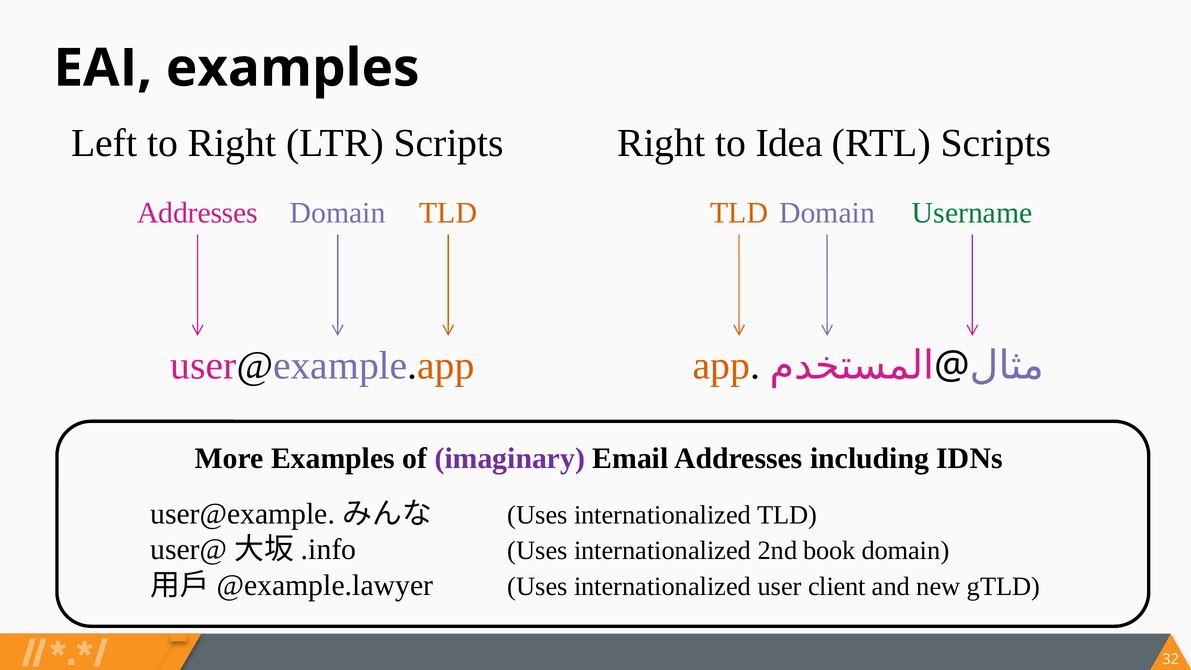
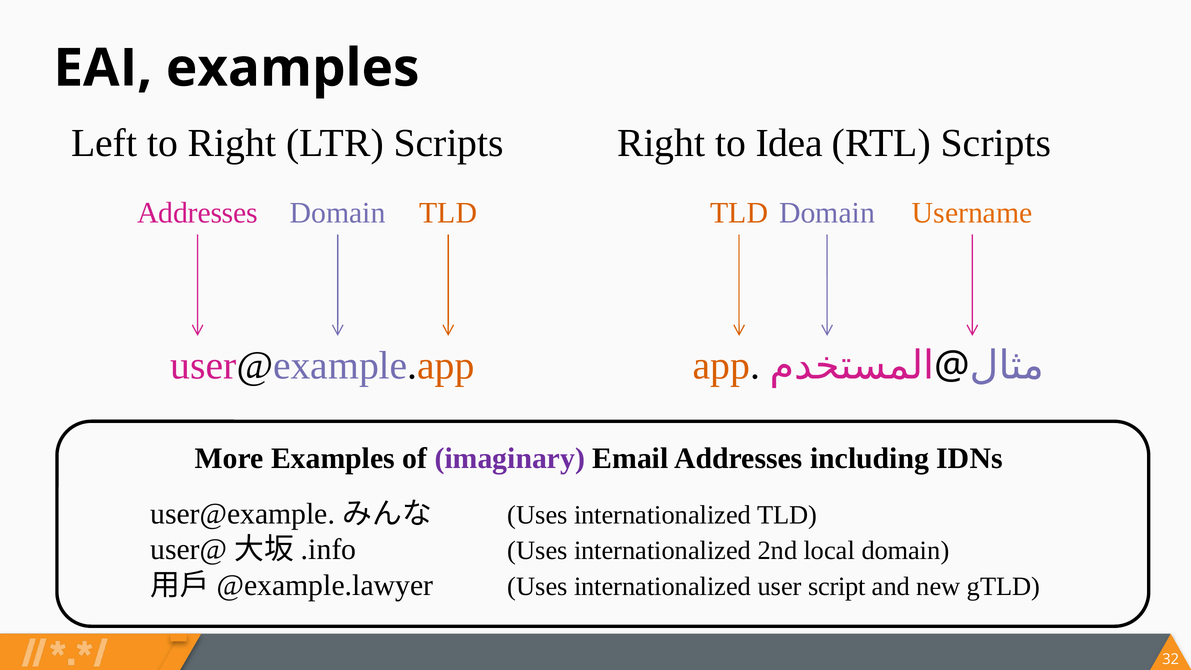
Username colour: green -> orange (972, 213)
book: book -> local (829, 551)
client: client -> script (837, 586)
